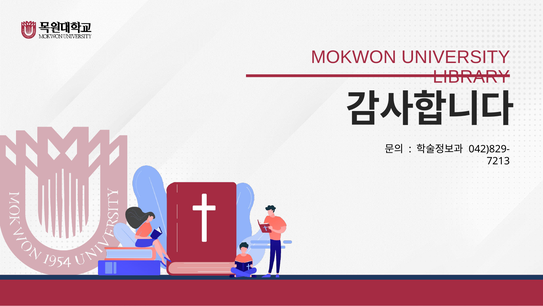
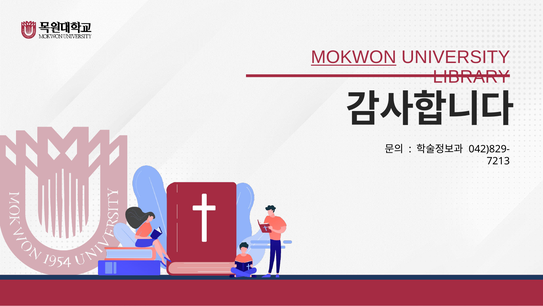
MOKWON underline: none -> present (354, 57)
